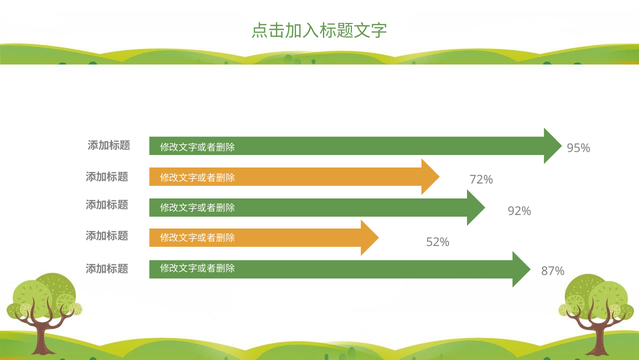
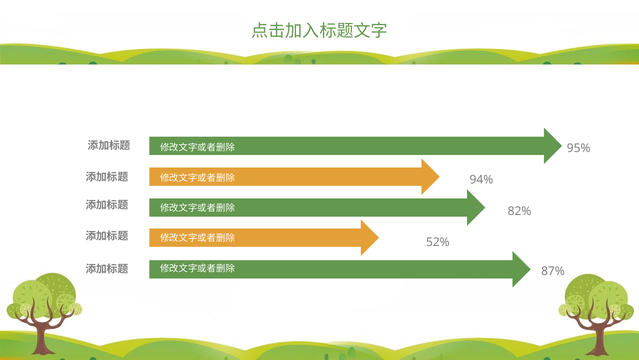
72%: 72% -> 94% (481, 180)
92%: 92% -> 82% (520, 211)
